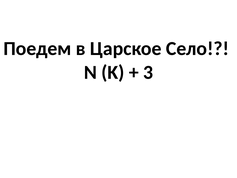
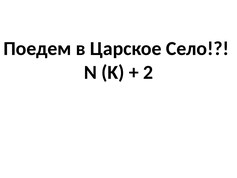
3: 3 -> 2 (148, 72)
